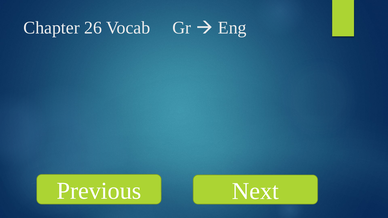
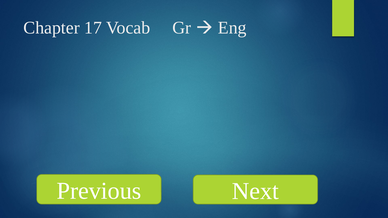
26: 26 -> 17 (93, 28)
